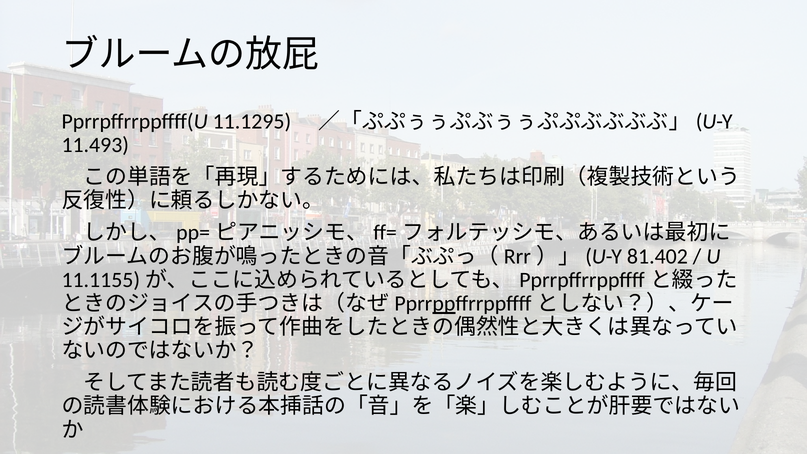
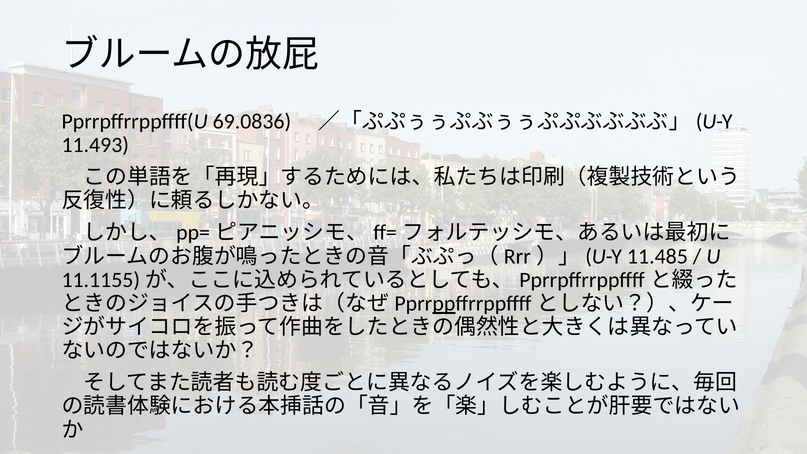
11.1295: 11.1295 -> 69.0836 (252, 121)
81.402: 81.402 -> 11.485 (657, 256)
